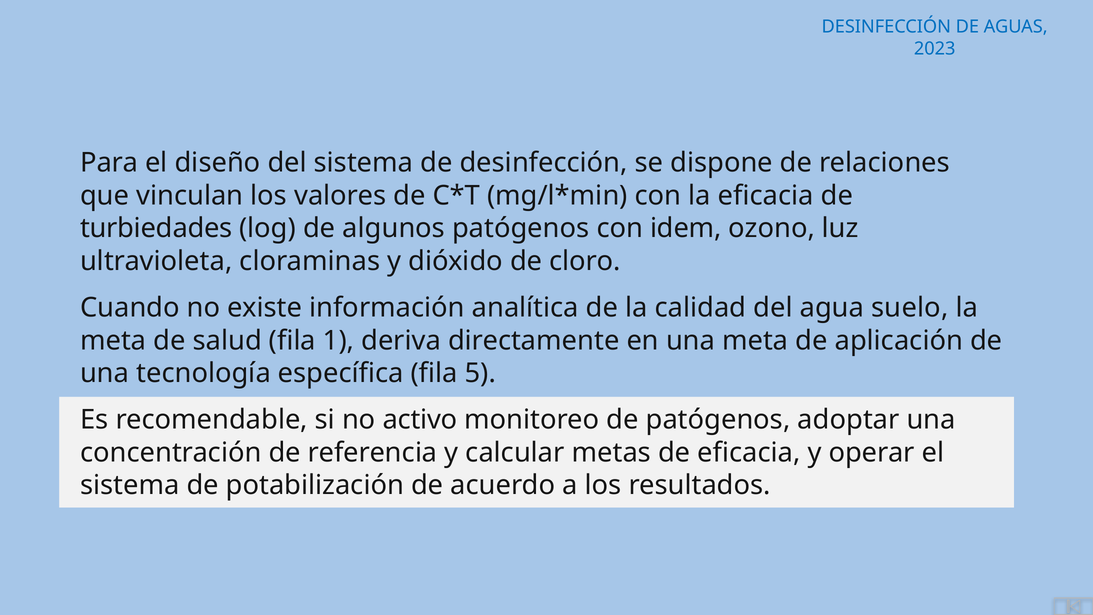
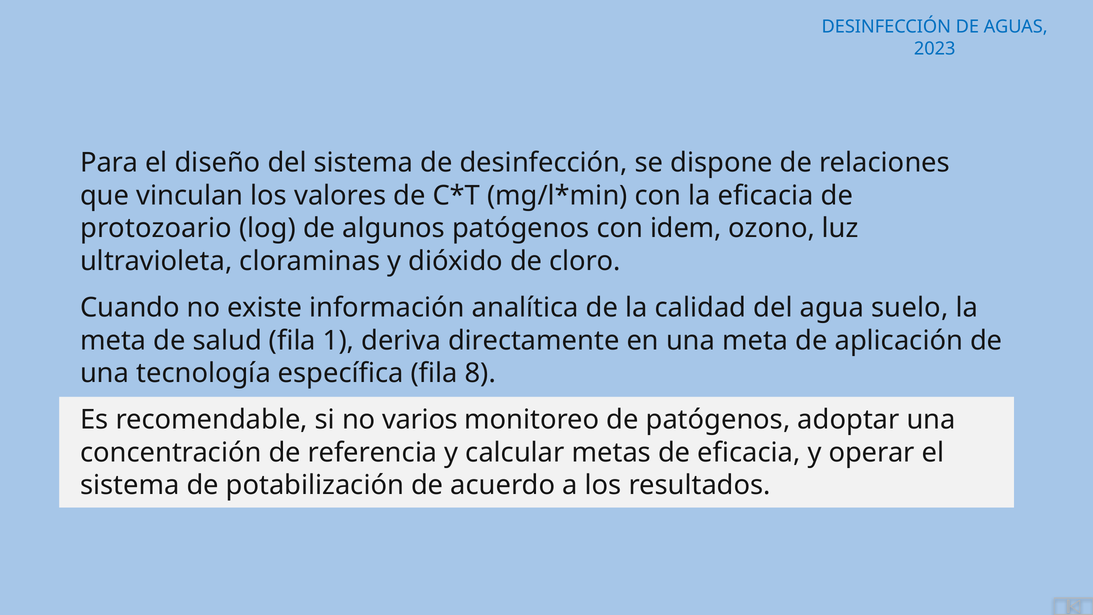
turbiedades: turbiedades -> protozoario (156, 228)
5: 5 -> 8 (480, 373)
activo: activo -> varios (420, 420)
